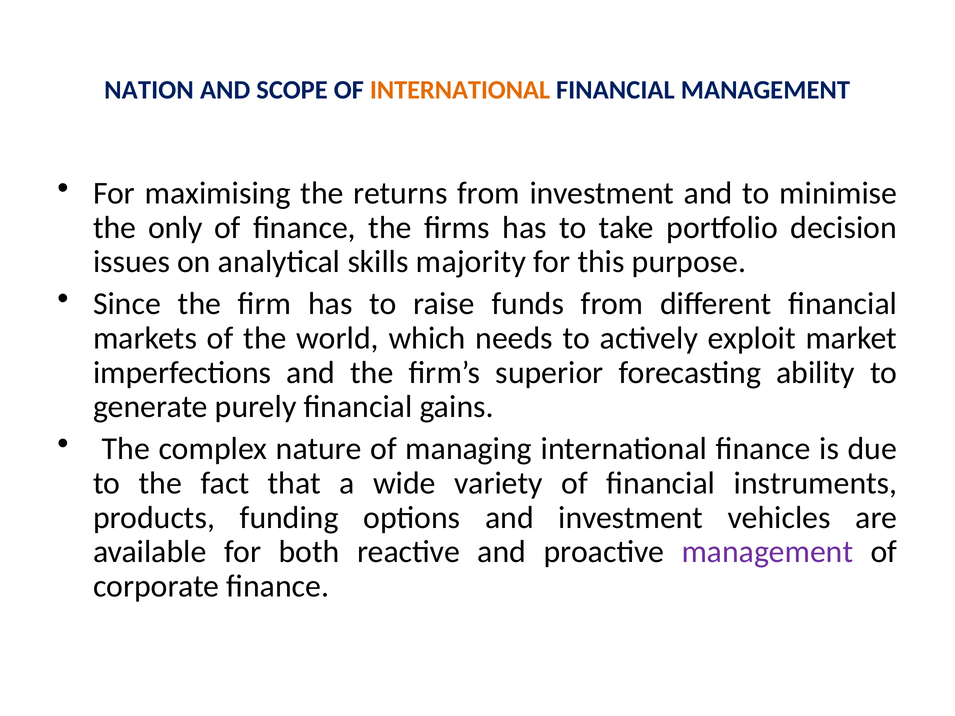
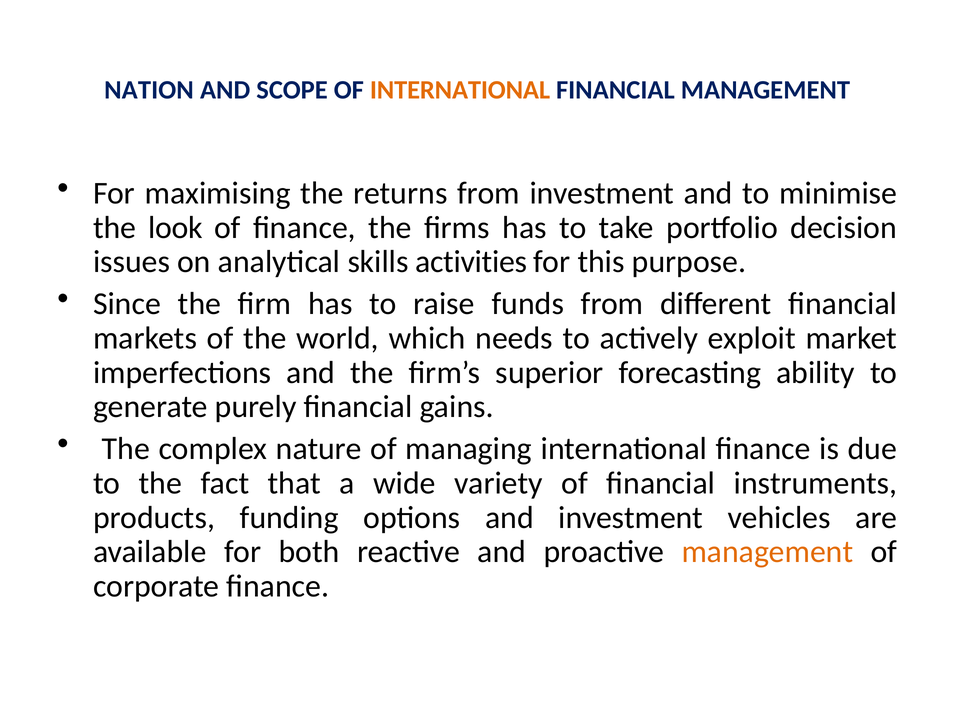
only: only -> look (175, 228)
majority: majority -> activities (471, 262)
management colour: purple -> orange (767, 552)
